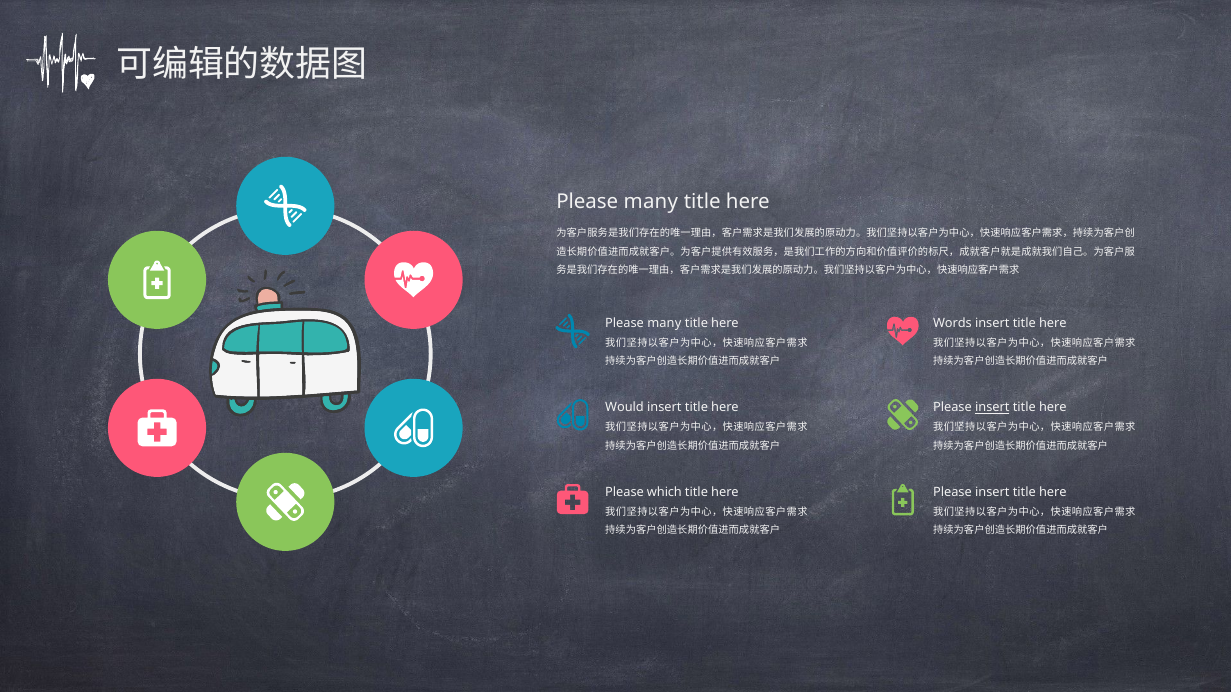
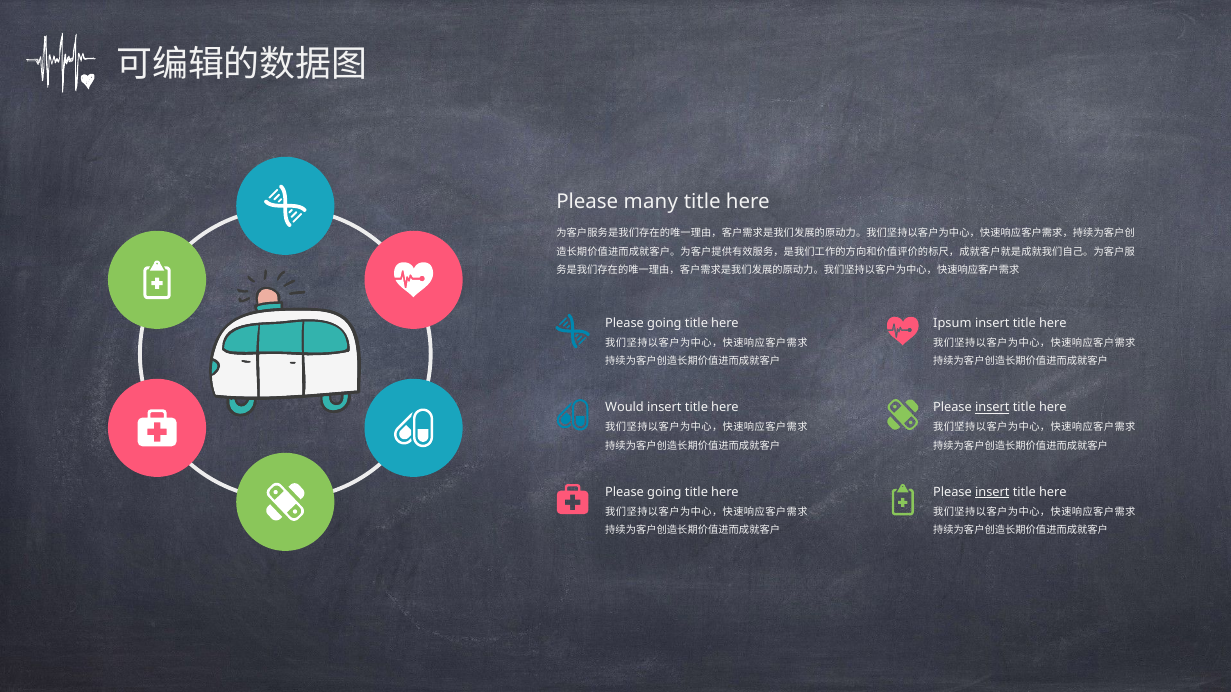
many: many -> going (664, 324)
Words: Words -> Ipsum (952, 324)
which: which -> going (664, 492)
insert underline: none -> present (992, 492)
